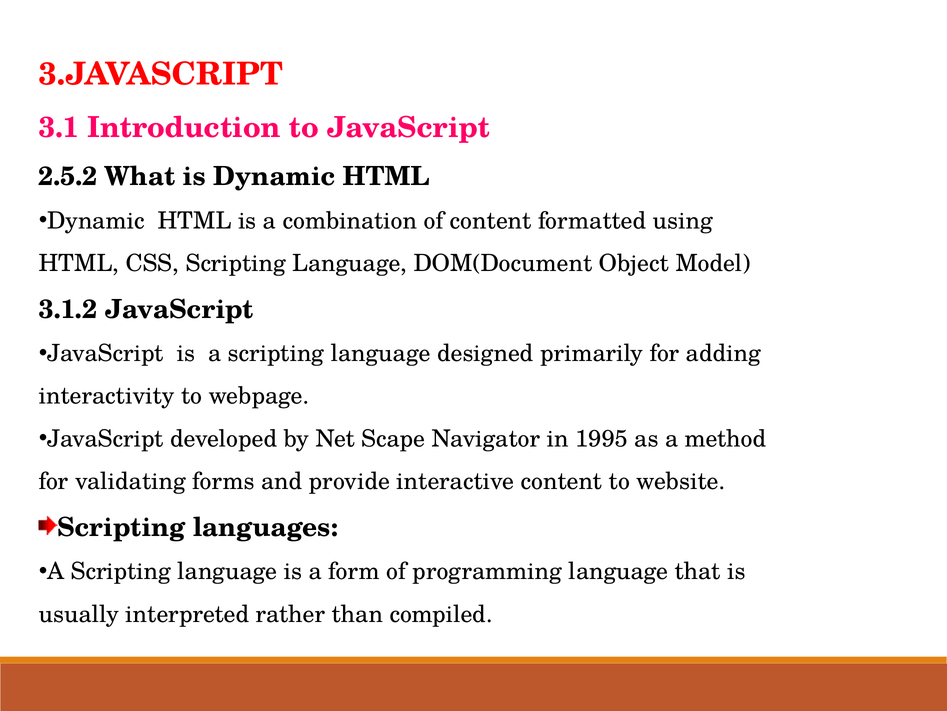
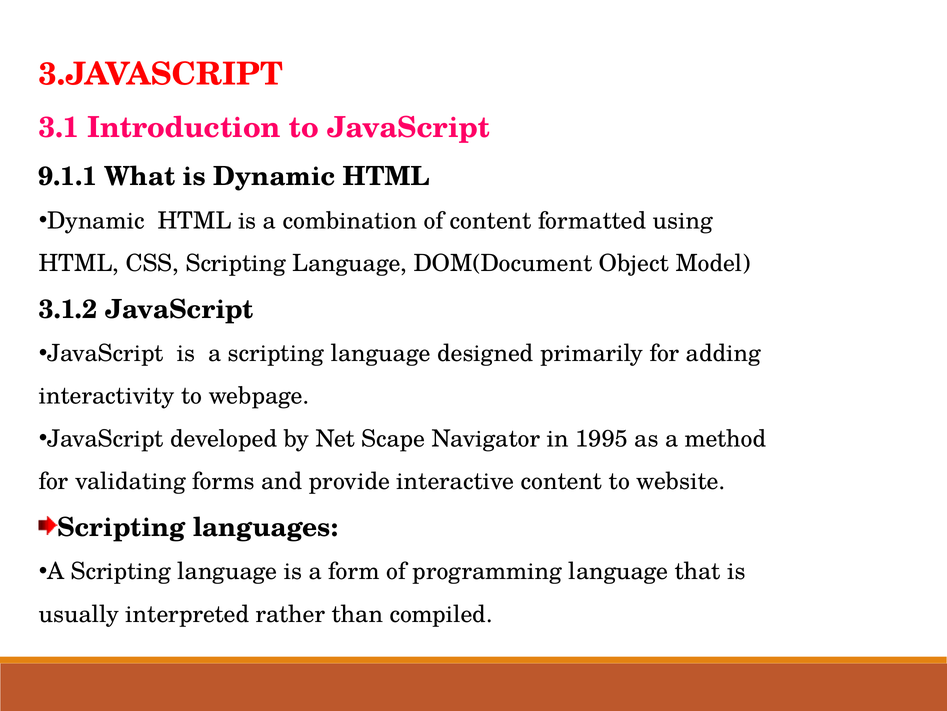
2.5.2: 2.5.2 -> 9.1.1 (68, 177)
